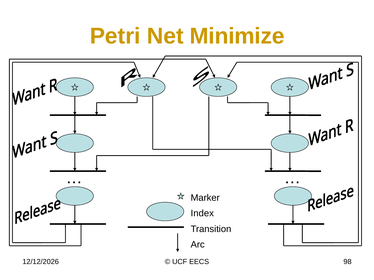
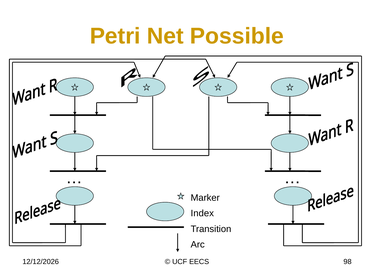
Minimize: Minimize -> Possible (237, 36)
